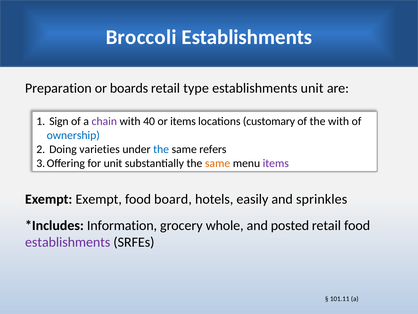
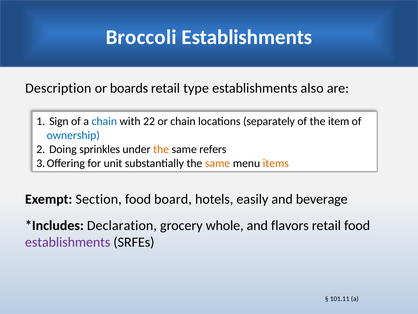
Preparation: Preparation -> Description (58, 88)
establishments unit: unit -> also (312, 88)
chain colour: purple -> blue (104, 121)
40: 40 -> 22 (149, 121)
or items: items -> chain (183, 121)
customary: customary -> separately (269, 121)
the with: with -> item (339, 121)
varieties: varieties -> sprinkles (100, 149)
the colour: blue -> orange (161, 149)
items colour: purple -> orange (276, 163)
Exempt Exempt: Exempt -> Section (99, 199)
sprinkles: sprinkles -> beverage (322, 199)
Information: Information -> Declaration (122, 225)
posted: posted -> flavors (290, 225)
